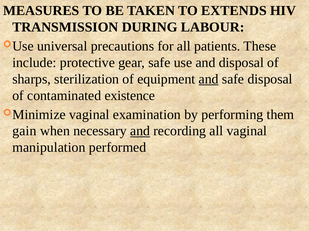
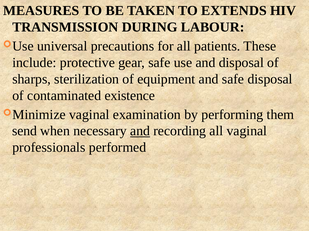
and underline: present -> none (209, 79)
gain: gain -> send (25, 131)
manipulation: manipulation -> professionals (49, 148)
